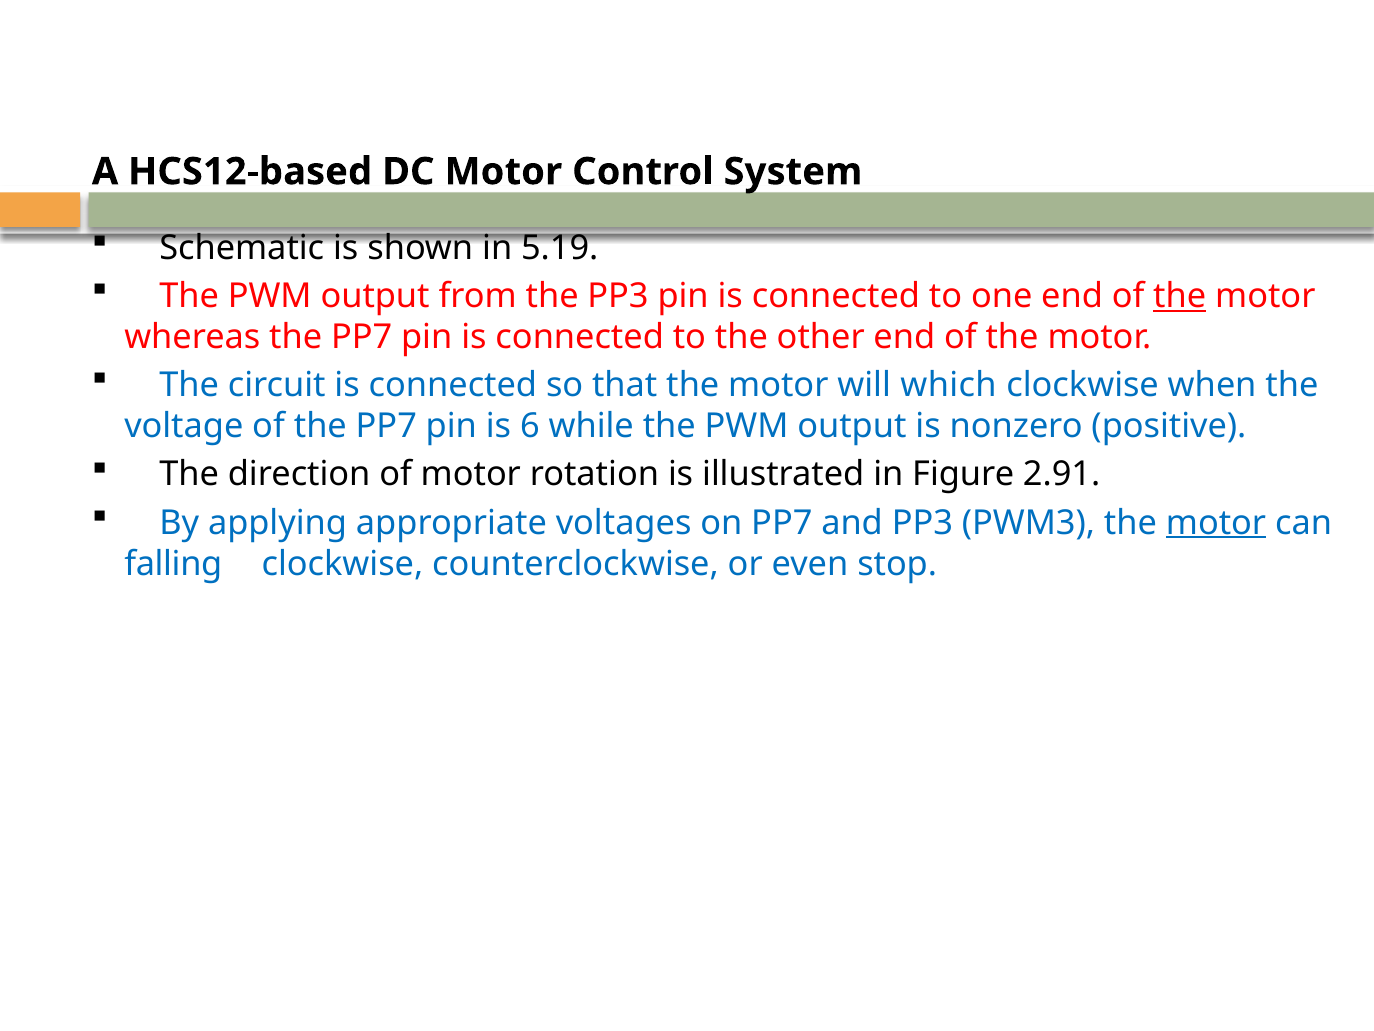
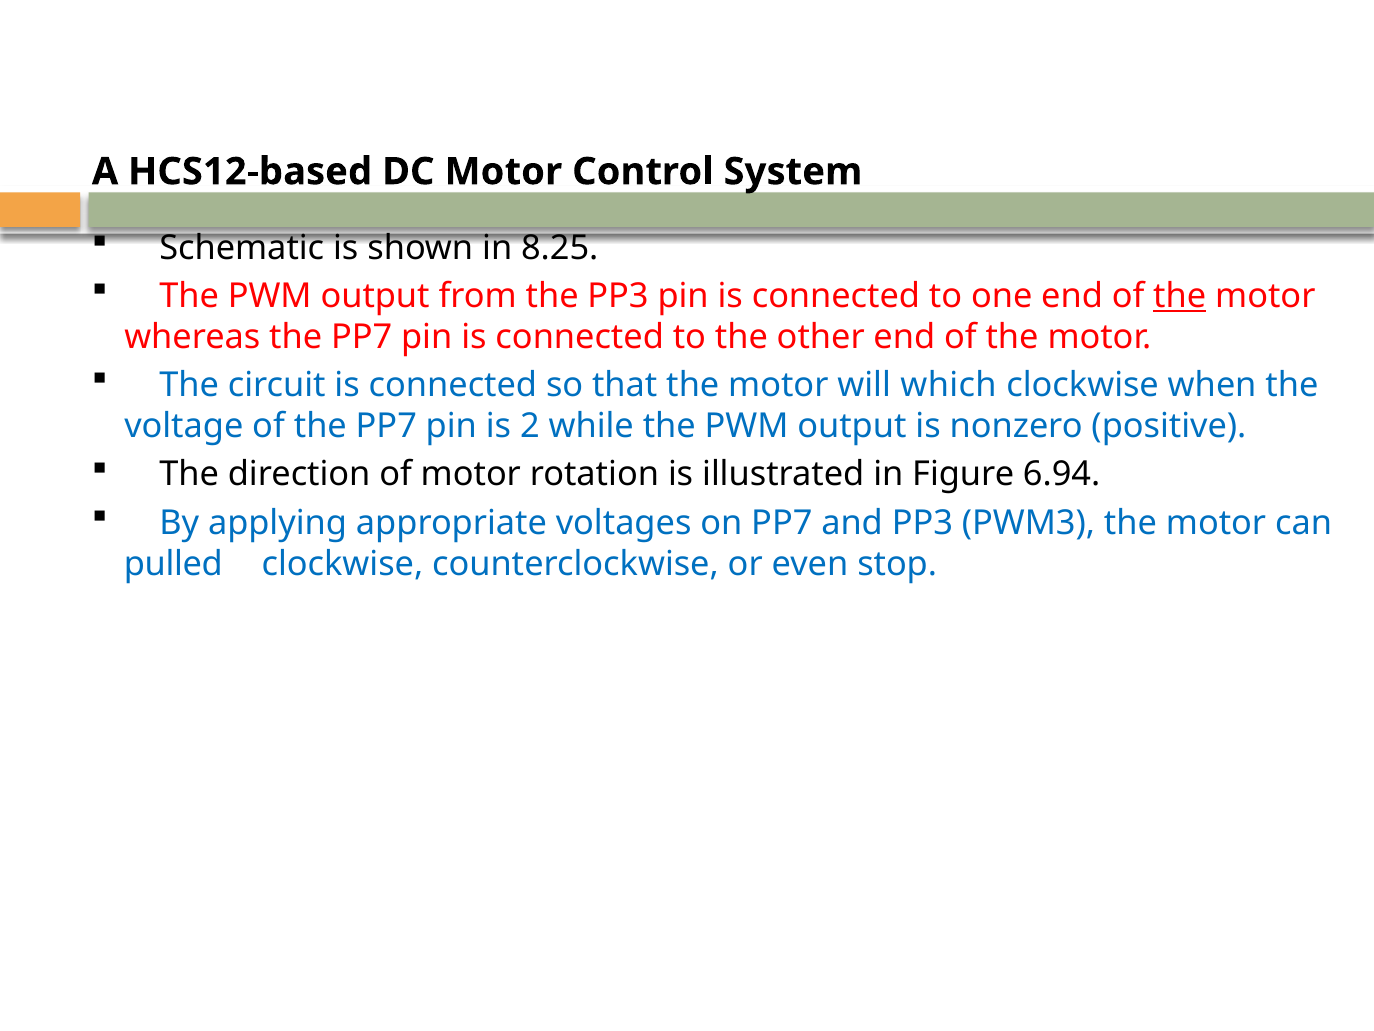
5.19: 5.19 -> 8.25 (560, 248)
6: 6 -> 2 (530, 426)
2.91: 2.91 -> 6.94 (1062, 474)
motor underline: present -> none (1216, 522)
falling: falling -> pulled (173, 564)
